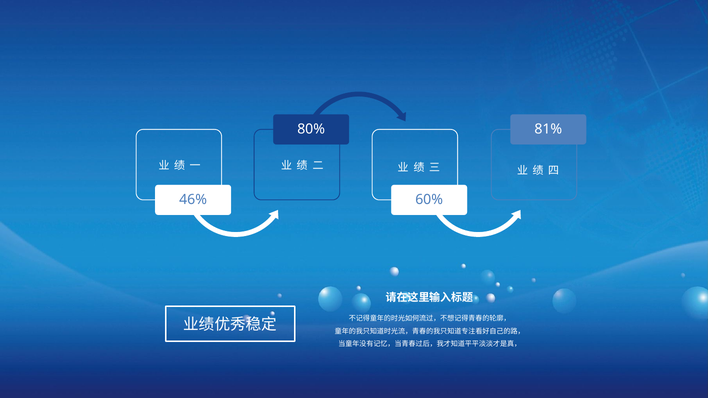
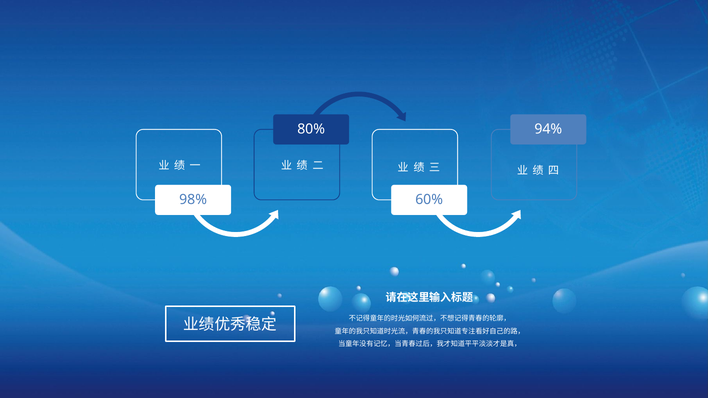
81%: 81% -> 94% (548, 129)
46%: 46% -> 98% (193, 200)
